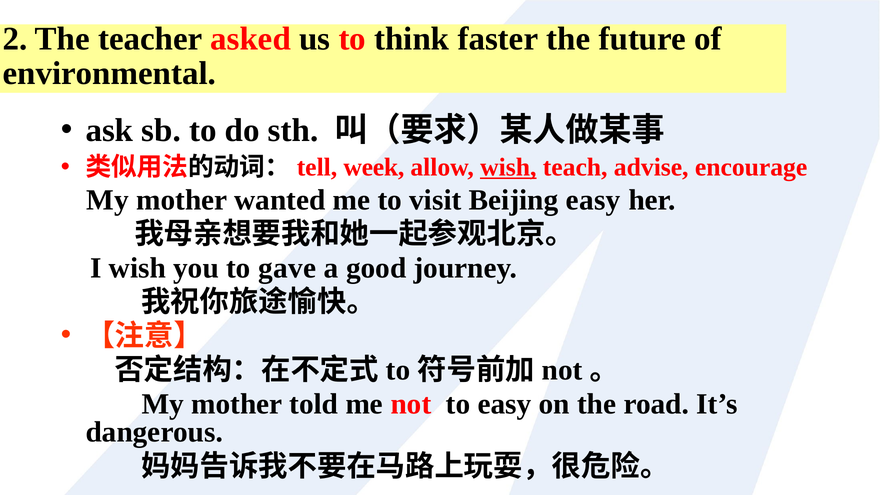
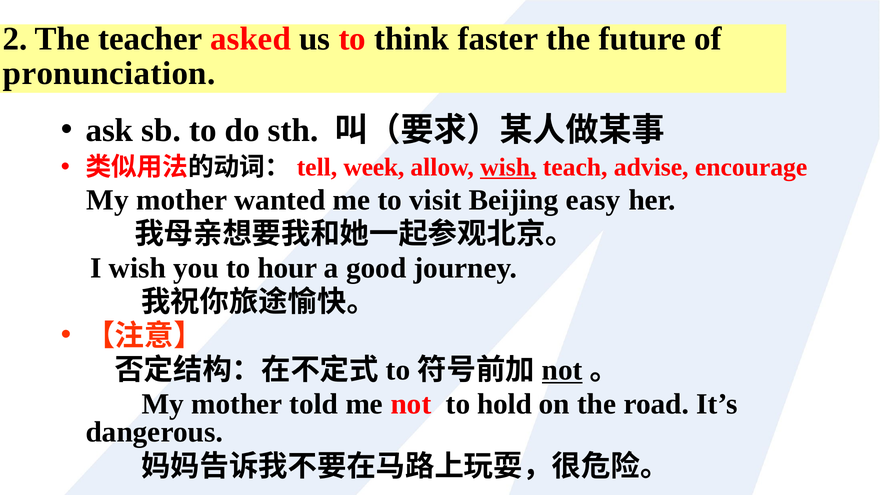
environmental: environmental -> pronunciation (109, 73)
gave: gave -> hour (288, 268)
not underline: none -> present (562, 370)
to easy: easy -> hold (505, 404)
